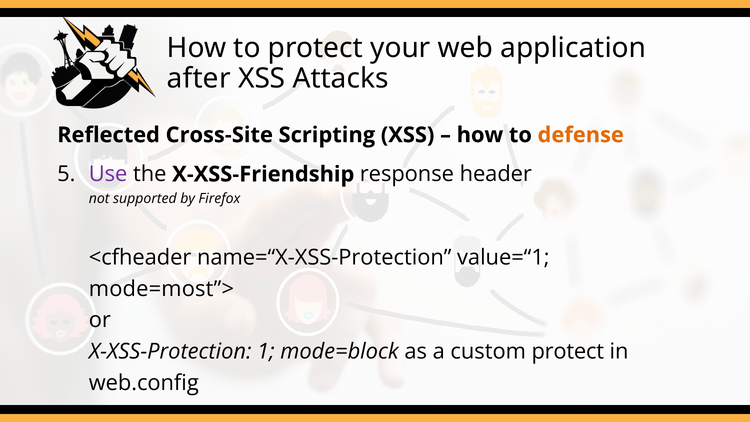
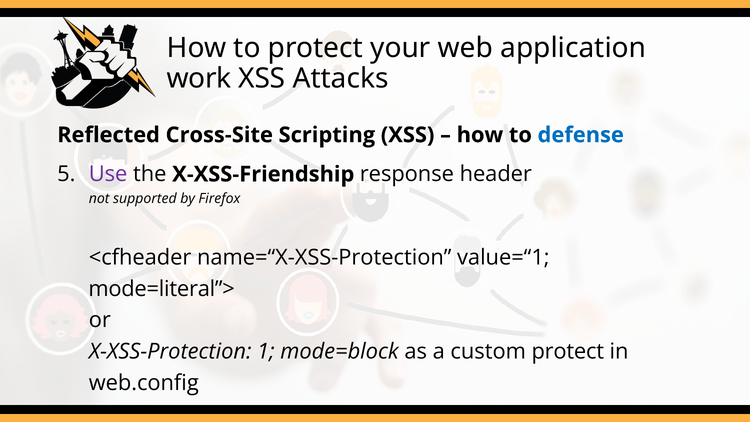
after: after -> work (199, 78)
defense colour: orange -> blue (581, 135)
mode=most”>: mode=most”> -> mode=literal”> (162, 289)
